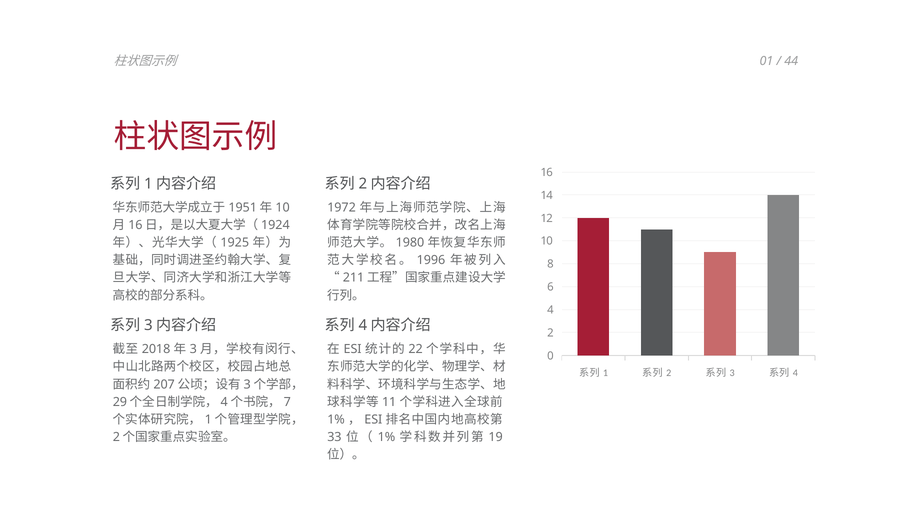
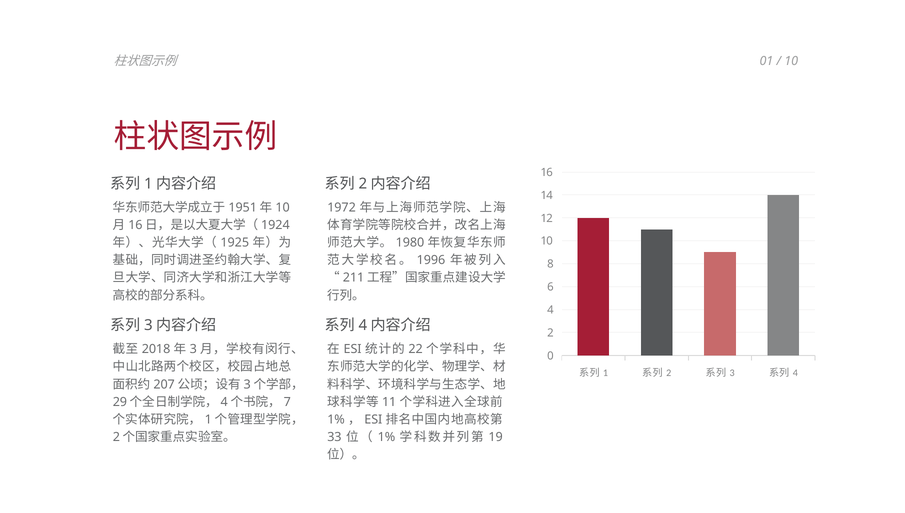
44: 44 -> 10 (791, 61)
